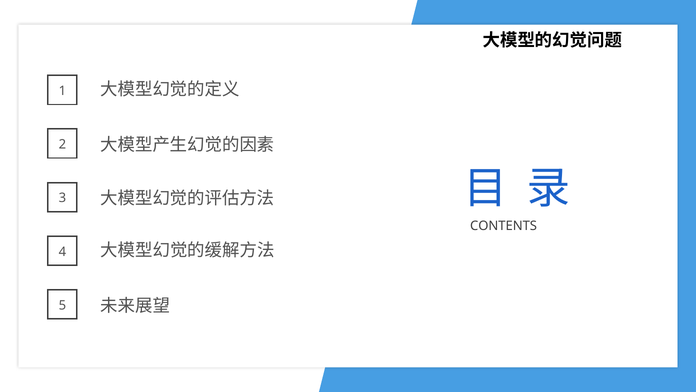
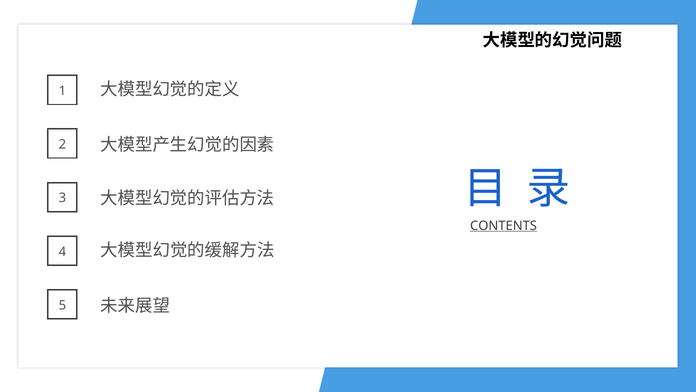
CONTENTS underline: none -> present (504, 225)
